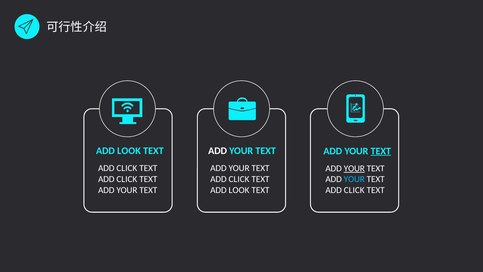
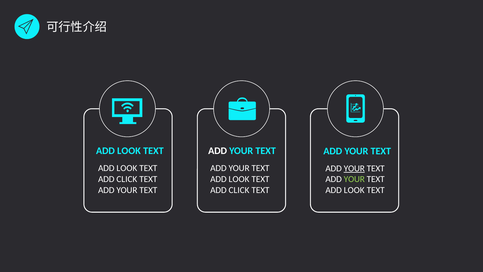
TEXT underline: present -> none (381, 151)
CLICK: CLICK -> LOOK (127, 168)
CLICK: CLICK -> LOOK (239, 179)
YOUR colour: light blue -> light green (354, 179)
LOOK: LOOK -> CLICK (239, 190)
CLICK: CLICK -> LOOK (354, 190)
